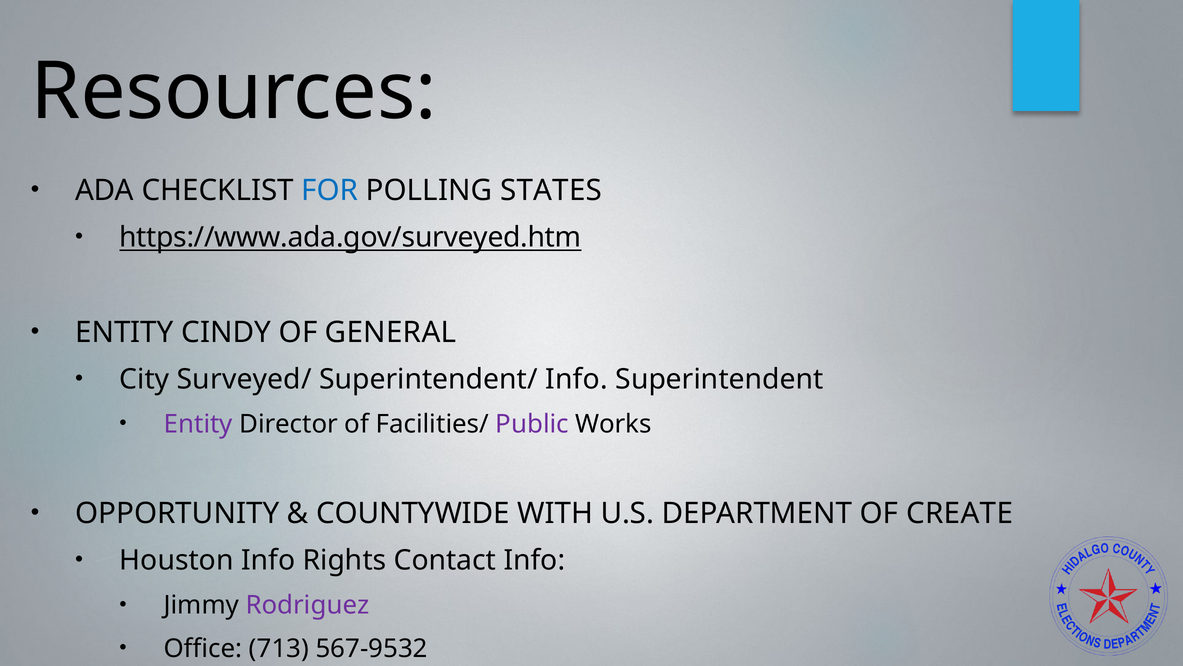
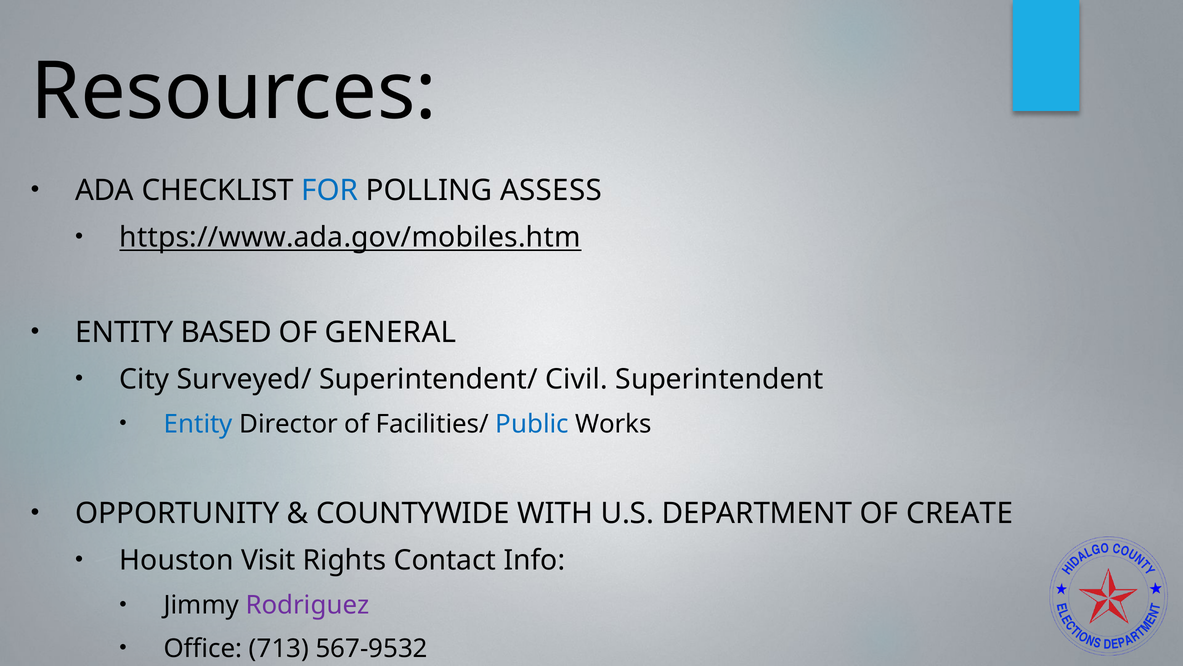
STATES: STATES -> ASSESS (551, 190)
https://www.ada.gov/surveyed.htm: https://www.ada.gov/surveyed.htm -> https://www.ada.gov/mobiles.htm (350, 237)
CINDY: CINDY -> BASED (226, 332)
Superintendent/ Info: Info -> Civil (577, 379)
Entity colour: purple -> blue (198, 424)
Public colour: purple -> blue (532, 424)
Houston Info: Info -> Visit (268, 560)
